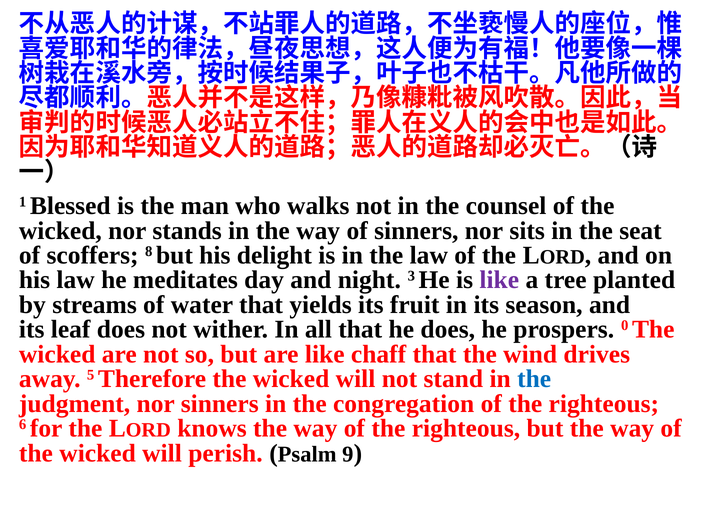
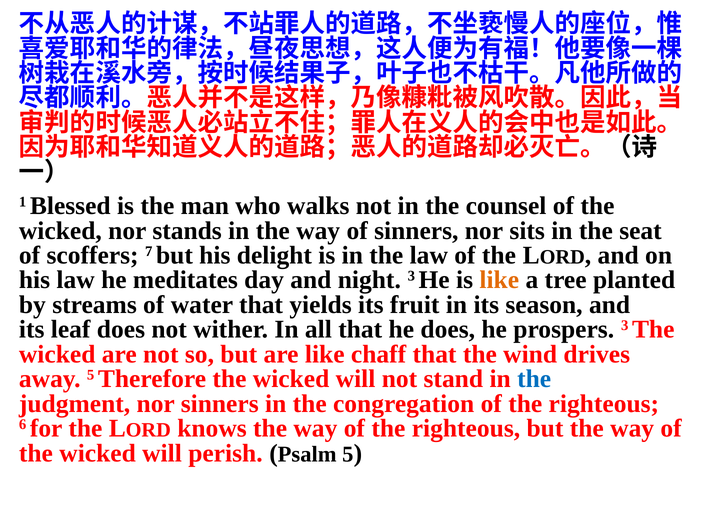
8: 8 -> 7 (149, 252)
like colour: purple -> orange (499, 280)
prospers 0: 0 -> 3 (625, 326)
Psalm 9: 9 -> 5 (348, 455)
